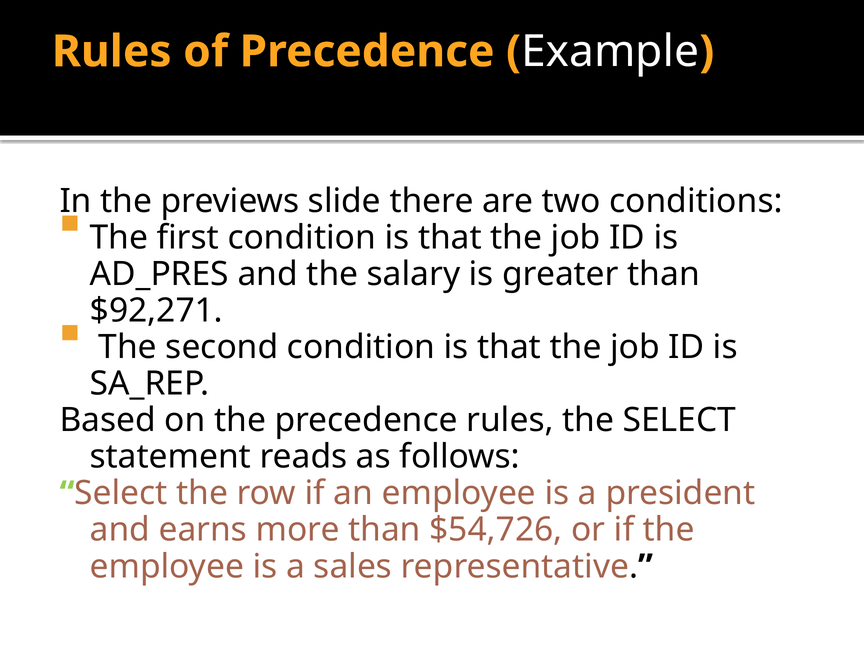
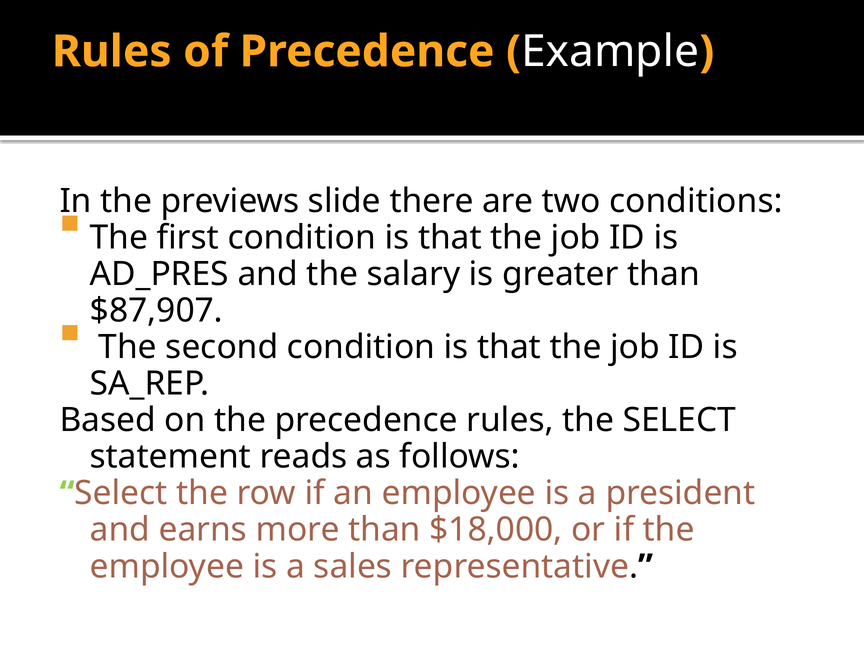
$92,271: $92,271 -> $87,907 (156, 311)
$54,726: $54,726 -> $18,000 (496, 530)
